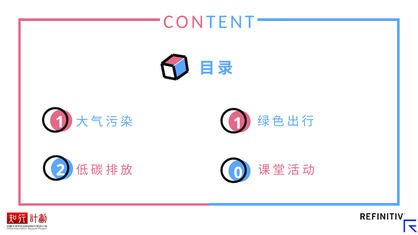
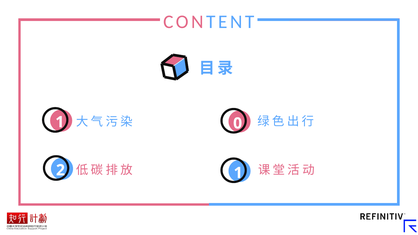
1 1: 1 -> 0 (238, 123)
2 0: 0 -> 1 (238, 173)
